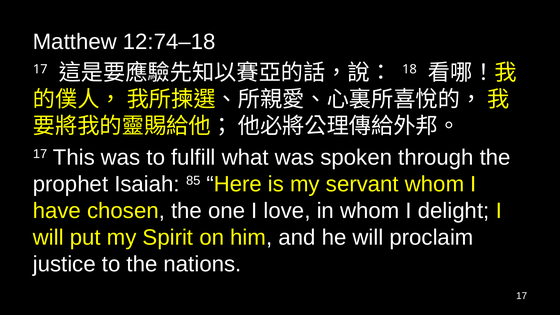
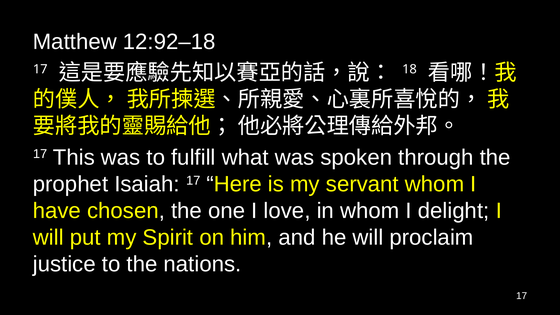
12:74–18: 12:74–18 -> 12:92–18 (169, 42)
Isaiah 85: 85 -> 17 (193, 180)
